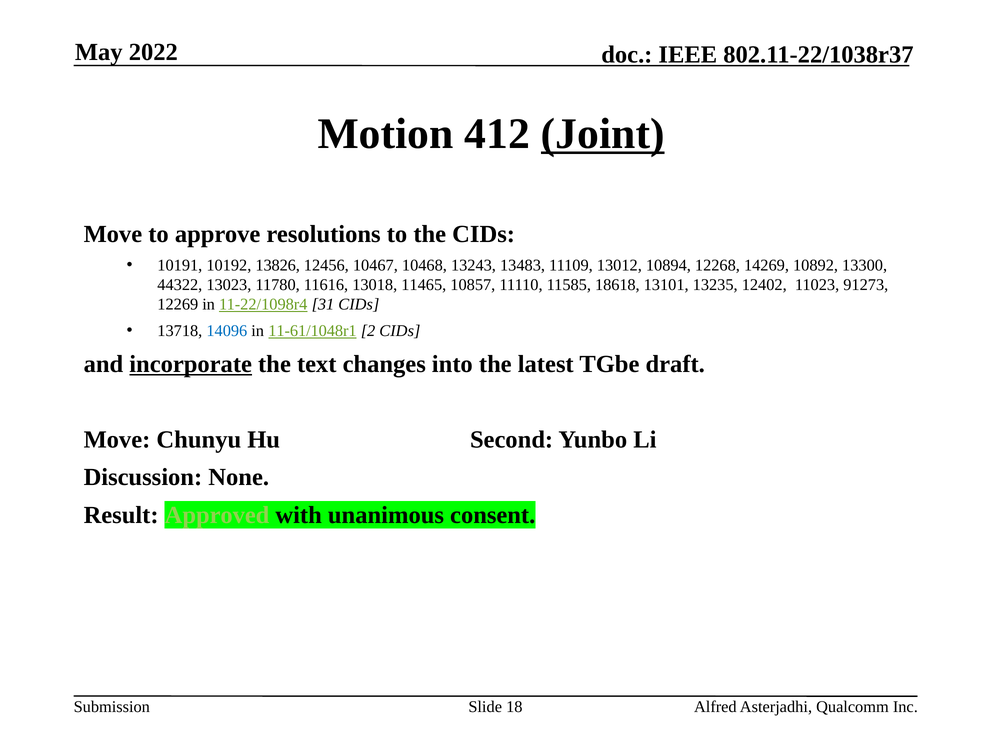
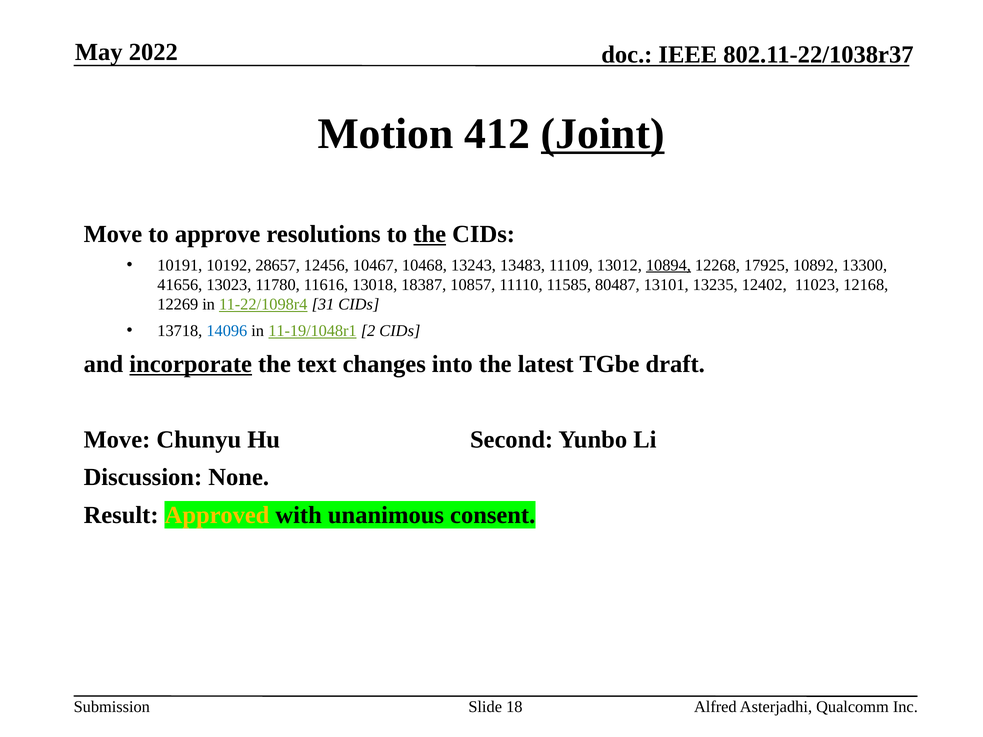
the underline: none -> present (430, 234)
13826: 13826 -> 28657 (278, 265)
10894 underline: none -> present (668, 265)
14269: 14269 -> 17925 (767, 265)
44322: 44322 -> 41656 (180, 285)
11465: 11465 -> 18387 (424, 285)
18618: 18618 -> 80487 (617, 285)
91273: 91273 -> 12168 (866, 285)
11-61/1048r1: 11-61/1048r1 -> 11-19/1048r1 (312, 331)
Approved colour: light green -> yellow (217, 515)
